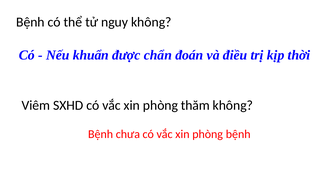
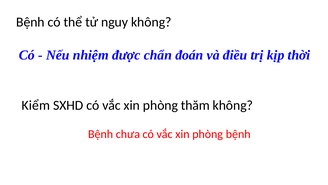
khuẩn: khuẩn -> nhiệm (91, 55)
Viêm: Viêm -> Kiểm (36, 105)
